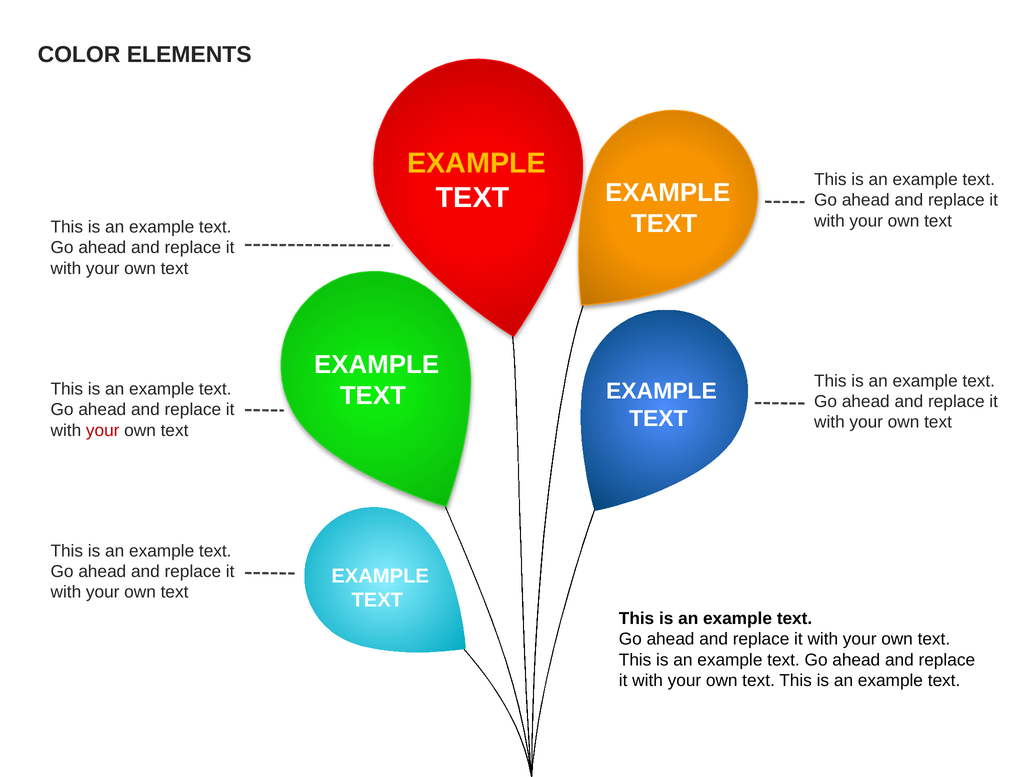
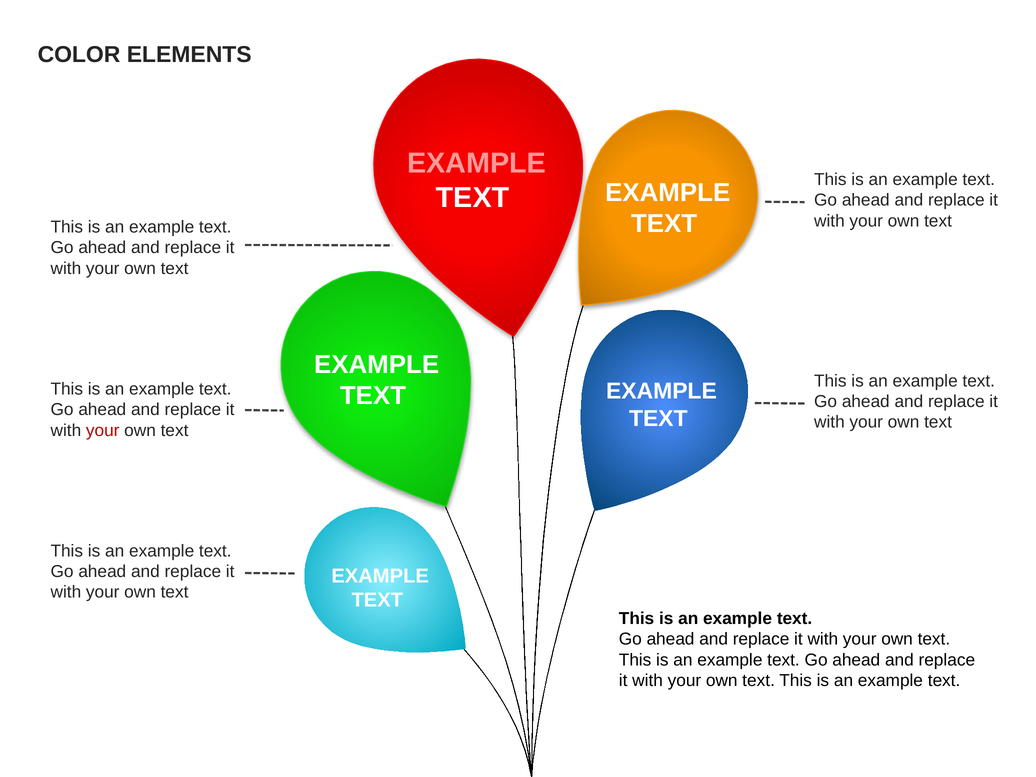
EXAMPLE colour: yellow -> pink (477, 163)
